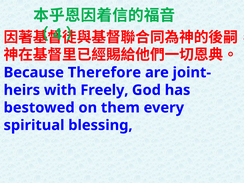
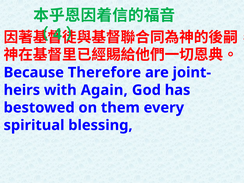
Freely: Freely -> Again (104, 90)
